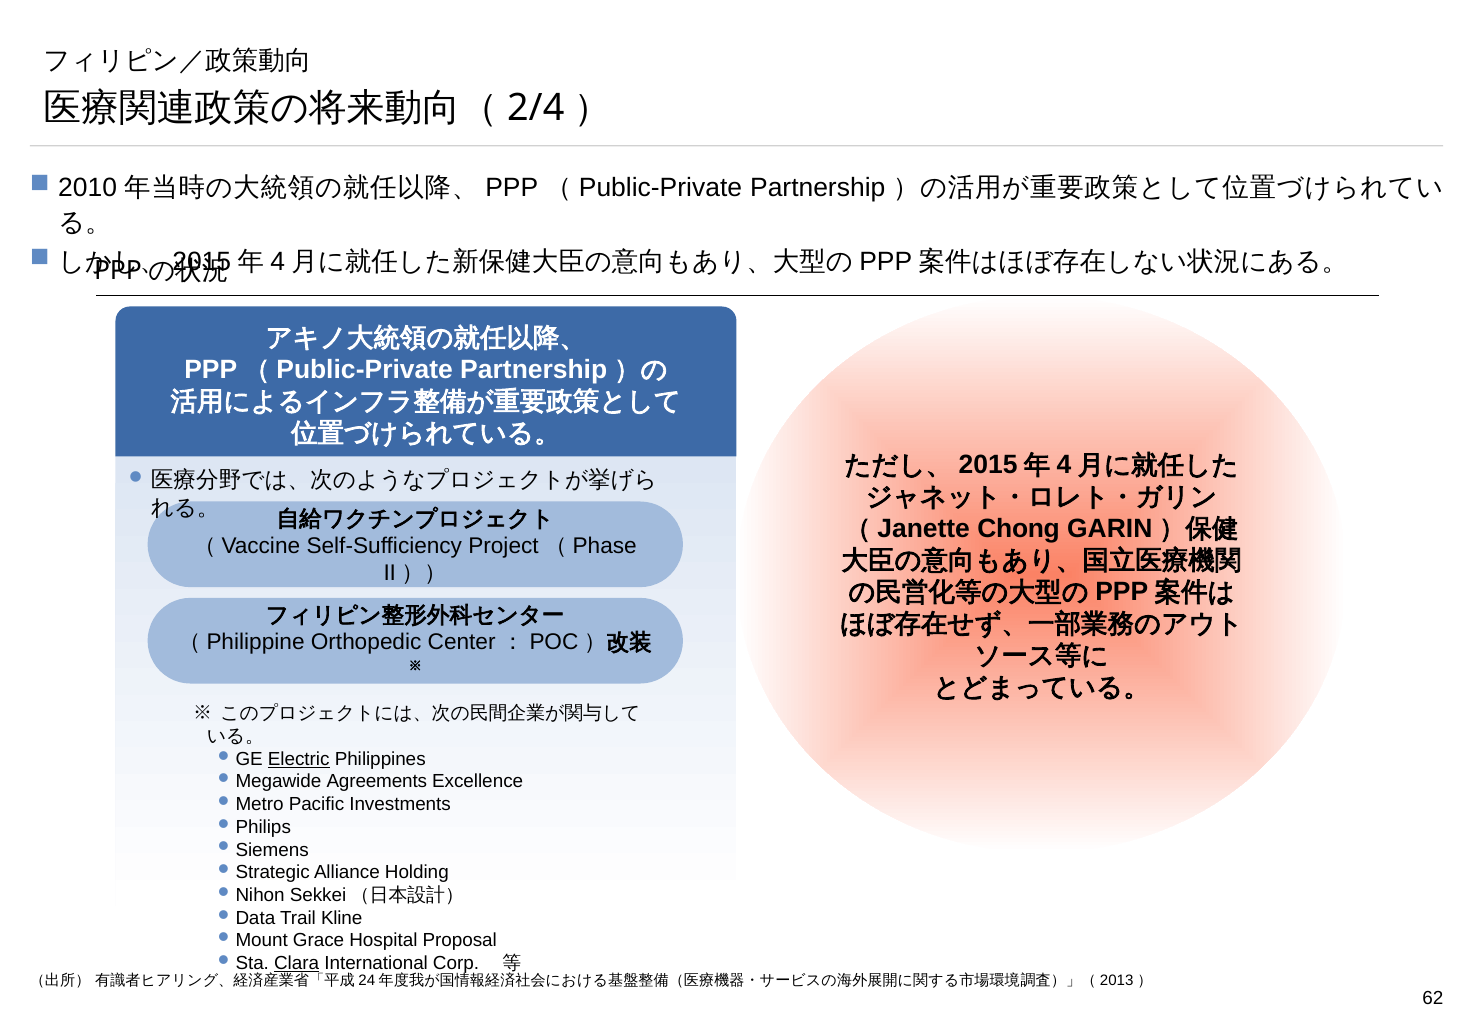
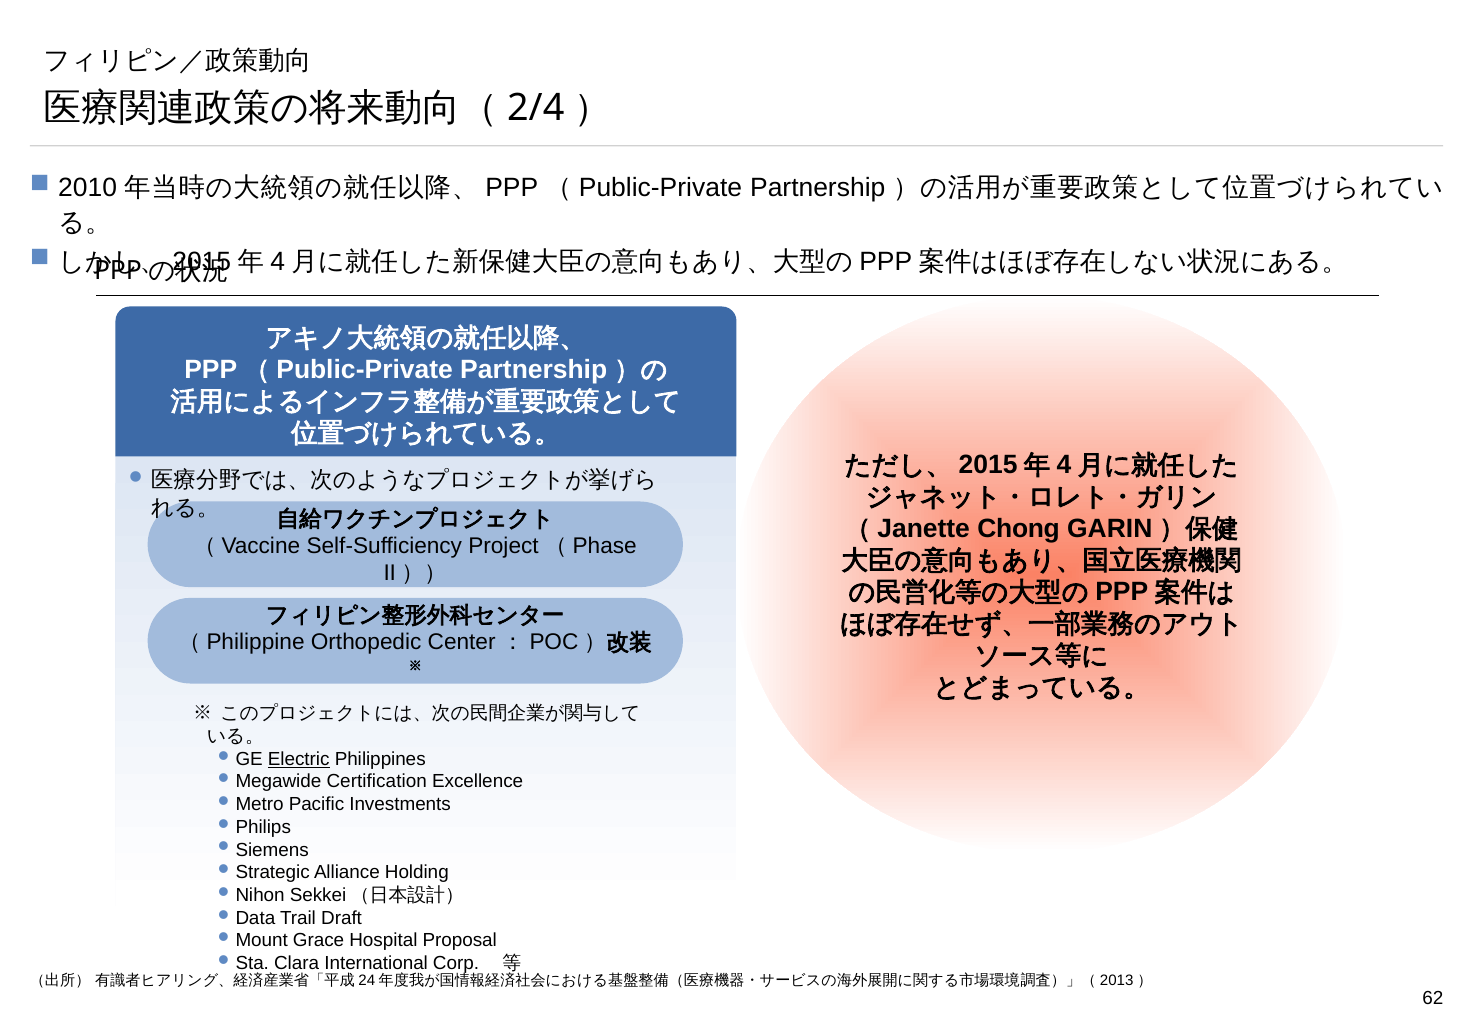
Agreements: Agreements -> Certification (377, 782)
Kline: Kline -> Draft (342, 918)
Clara underline: present -> none (297, 963)
